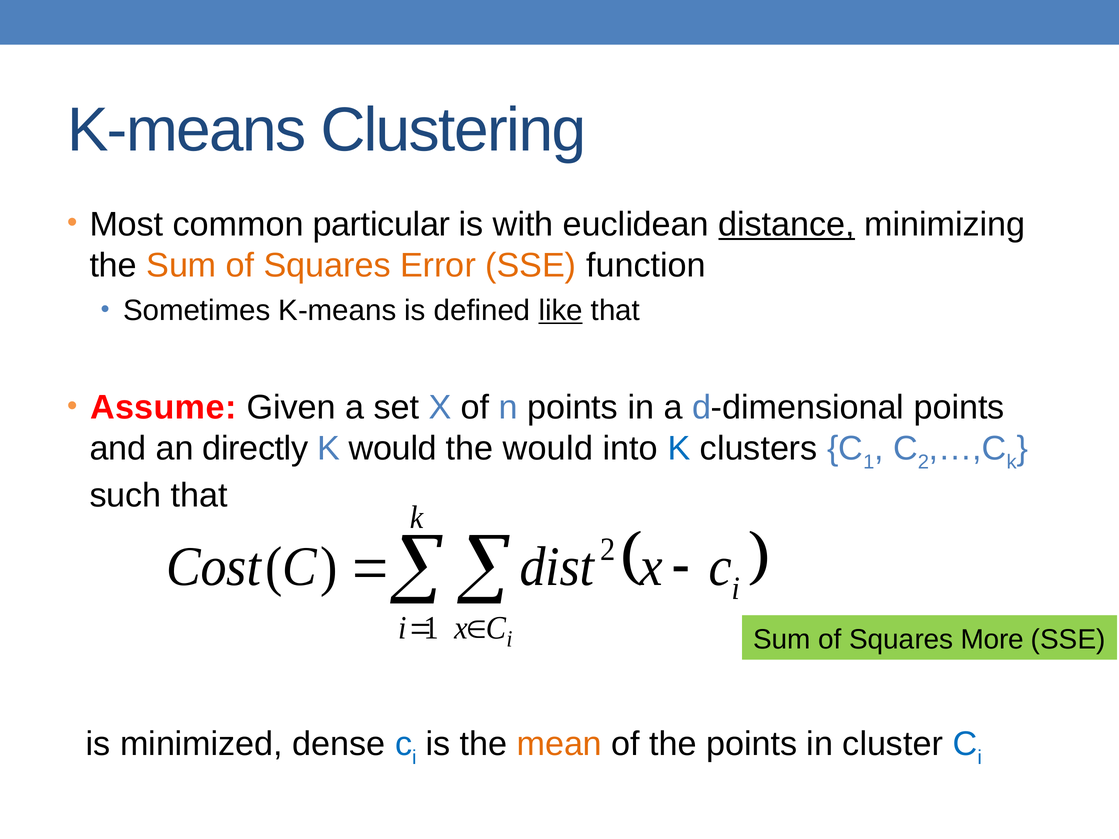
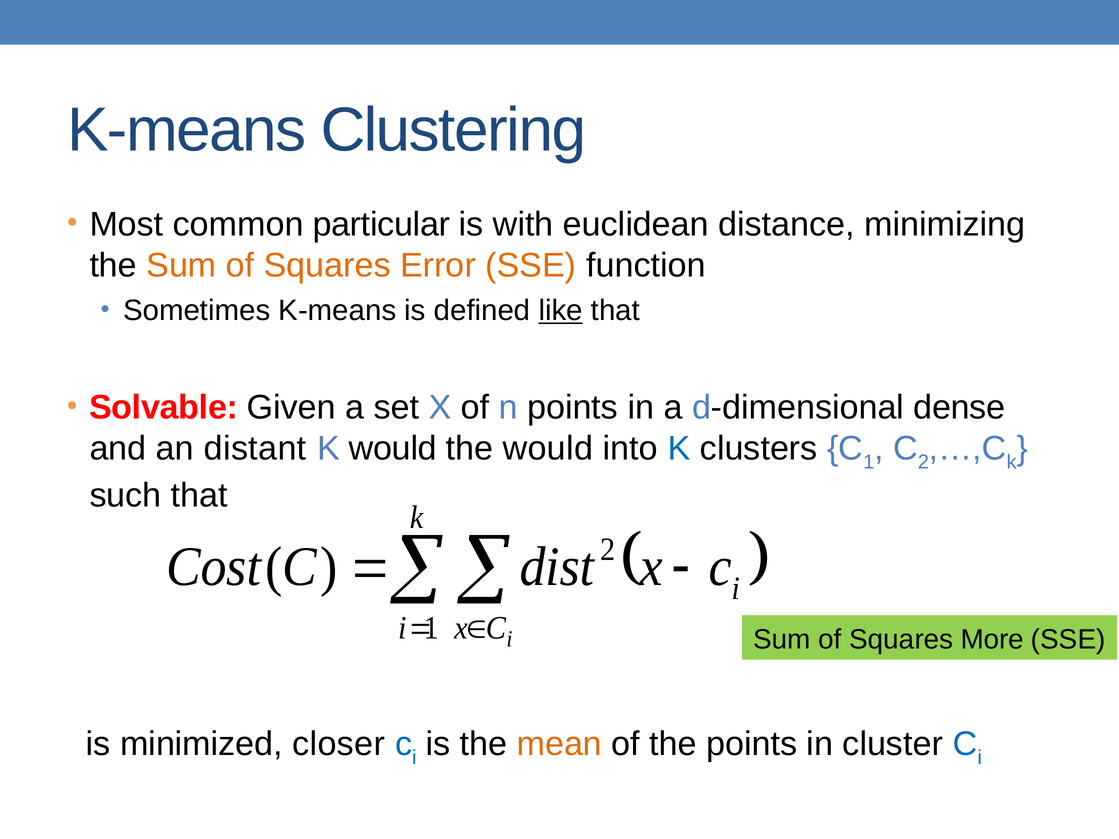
distance underline: present -> none (787, 224)
Assume: Assume -> Solvable (164, 408)
d-dimensional points: points -> dense (959, 408)
directly: directly -> distant (255, 449)
dense: dense -> closer (339, 744)
